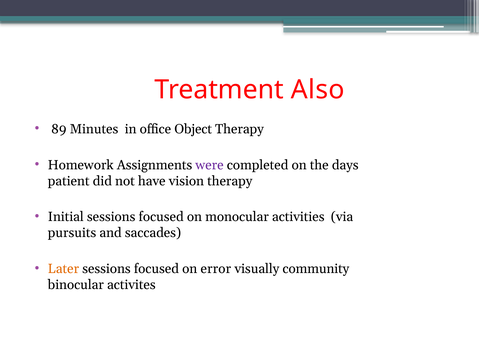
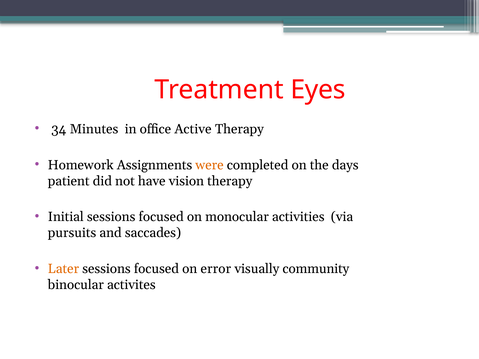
Also: Also -> Eyes (318, 90)
89: 89 -> 34 (59, 129)
Object: Object -> Active (193, 129)
were colour: purple -> orange (210, 165)
